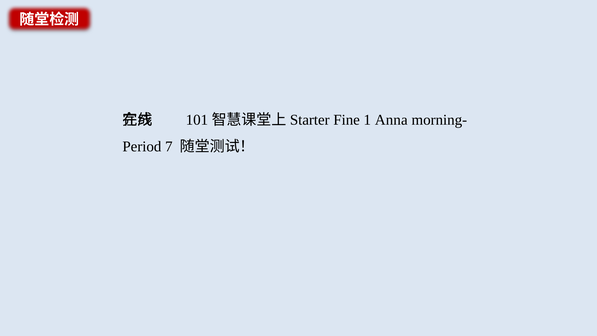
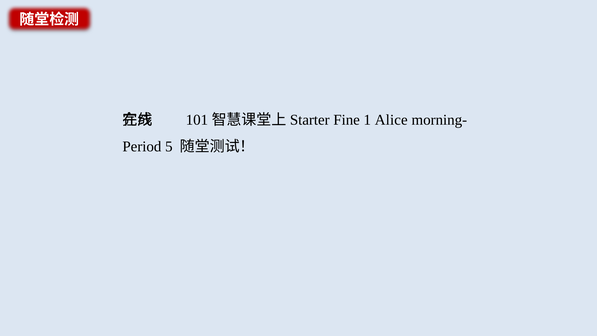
Anna: Anna -> Alice (391, 120)
7: 7 -> 5 (169, 147)
